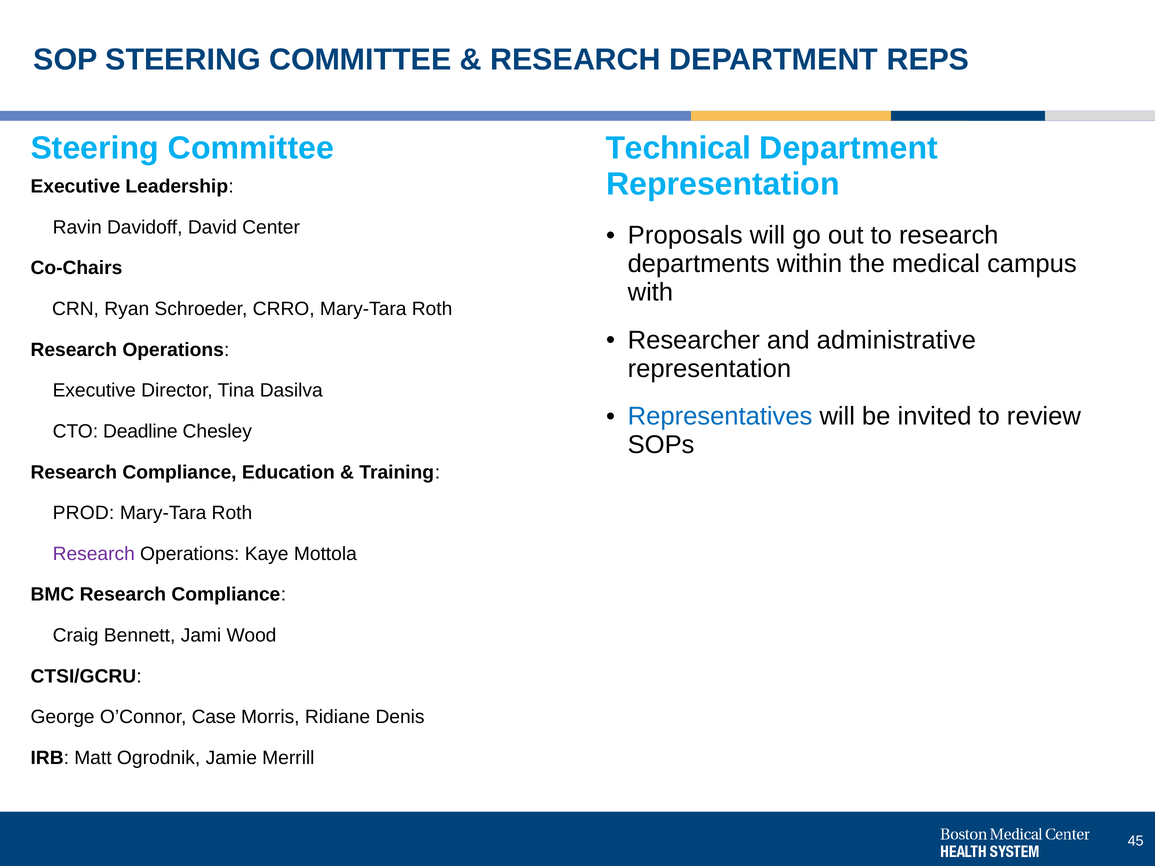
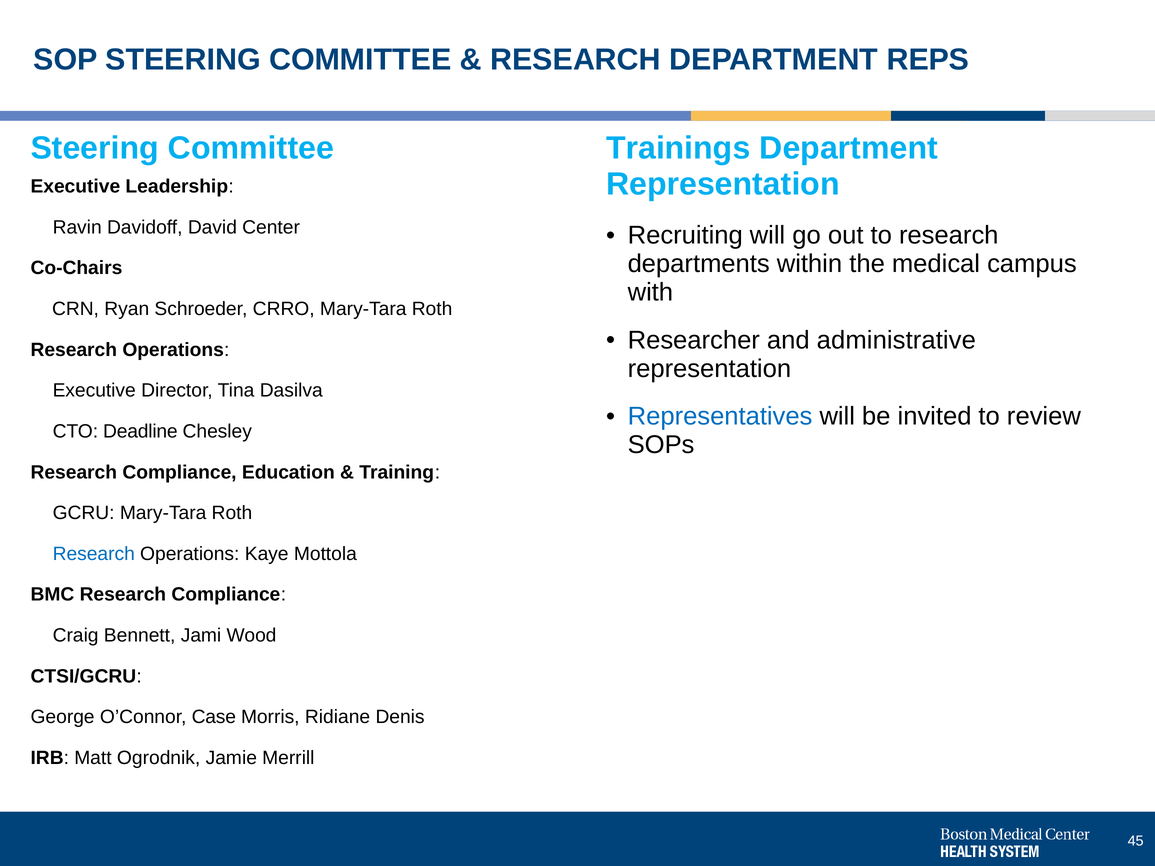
Technical: Technical -> Trainings (678, 148)
Proposals: Proposals -> Recruiting (685, 235)
PROD: PROD -> GCRU (84, 513)
Research colour: purple -> blue (94, 554)
